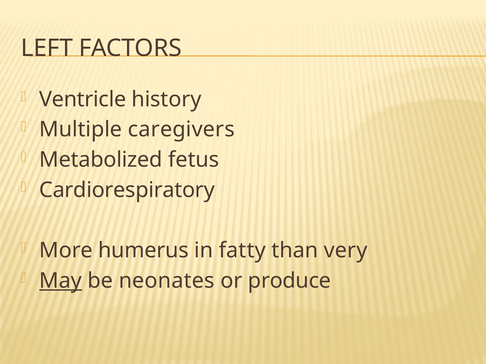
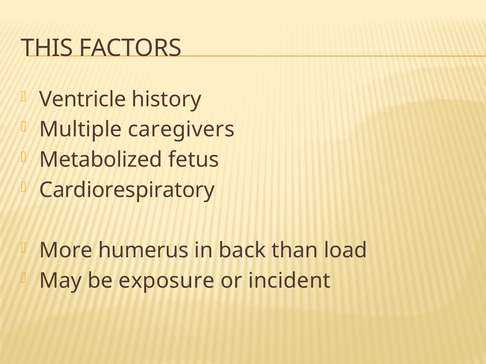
LEFT: LEFT -> THIS (47, 48)
fatty: fatty -> back (242, 251)
very: very -> load (346, 251)
May underline: present -> none (61, 281)
neonates: neonates -> exposure (167, 281)
produce: produce -> incident (289, 281)
